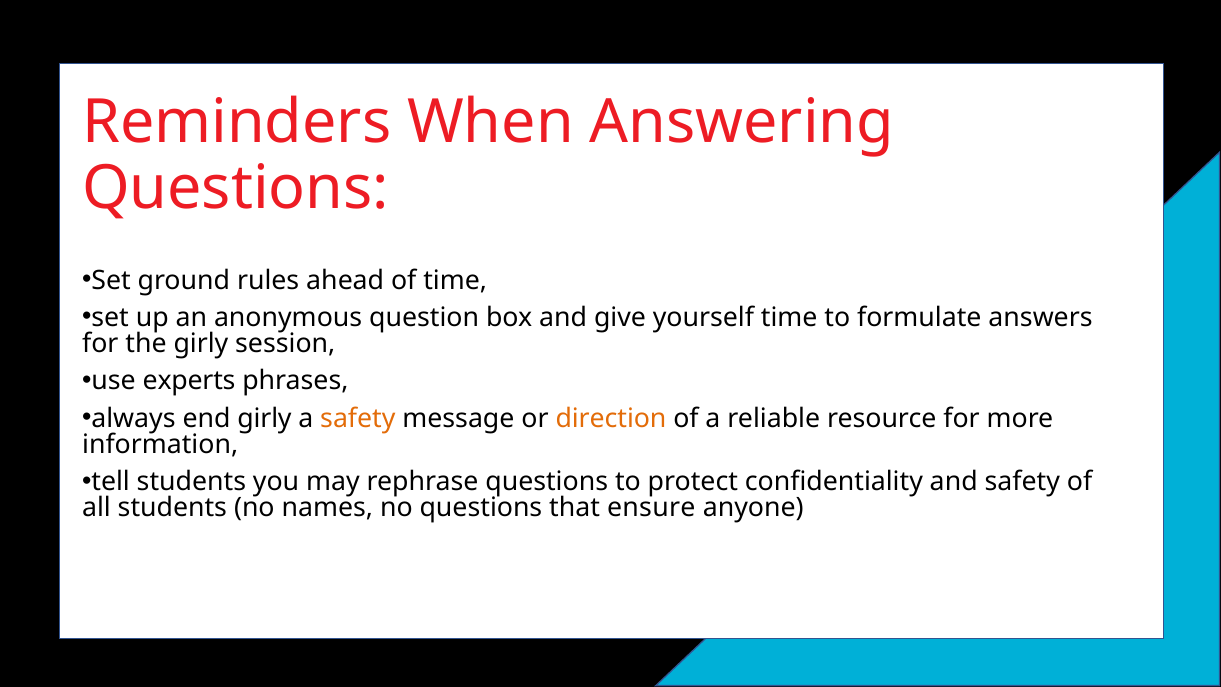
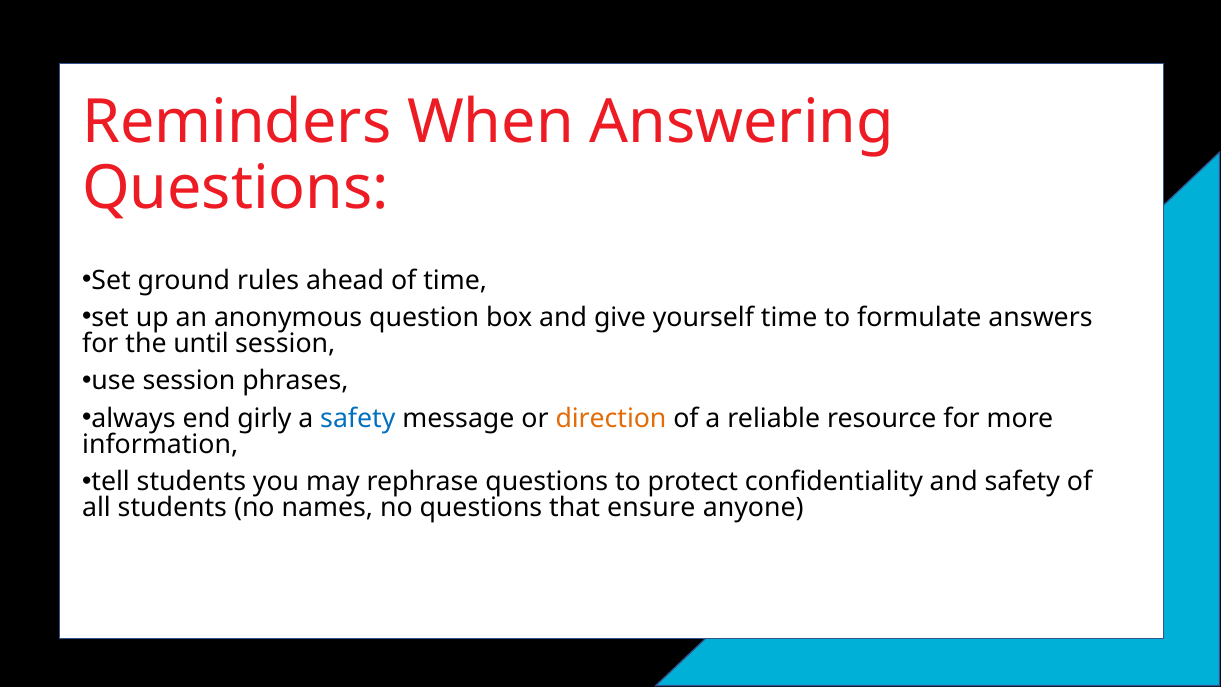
the girly: girly -> until (201, 344)
use experts: experts -> session (189, 381)
safety colour: orange -> blue (358, 418)
